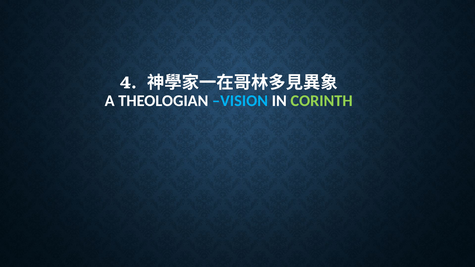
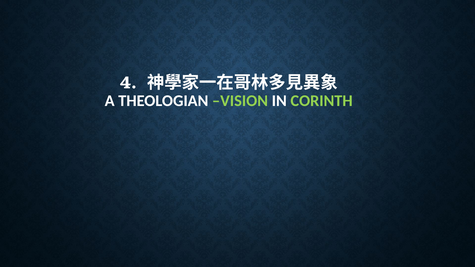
VISION colour: light blue -> light green (240, 101)
